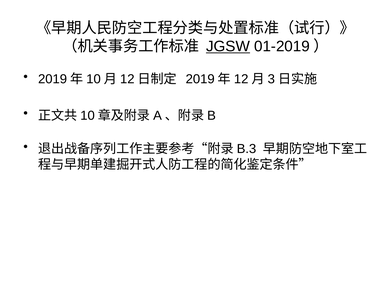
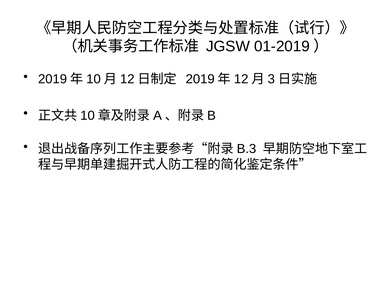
JGSW underline: present -> none (228, 46)
